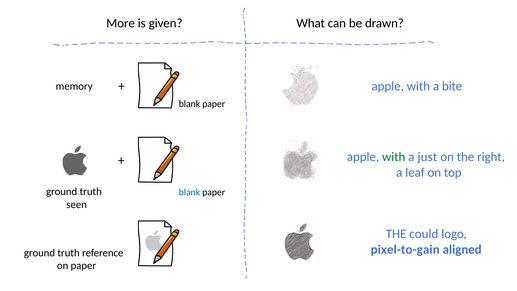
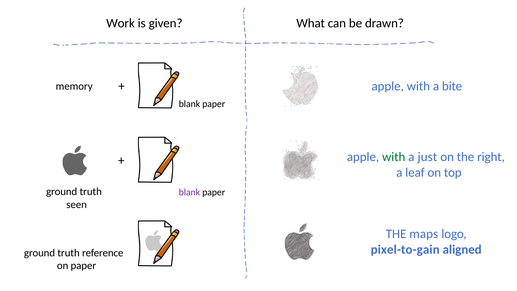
More: More -> Work (121, 23)
blank colour: blue -> purple (189, 192)
could: could -> maps (424, 234)
